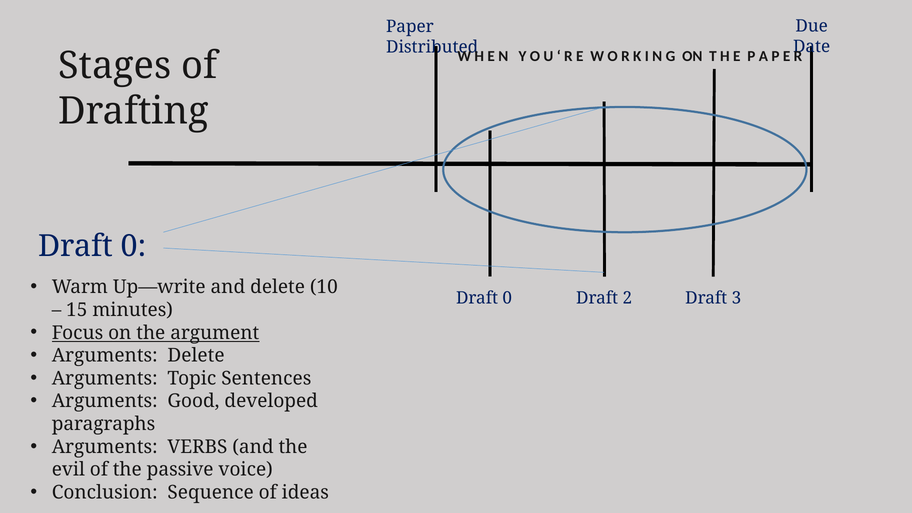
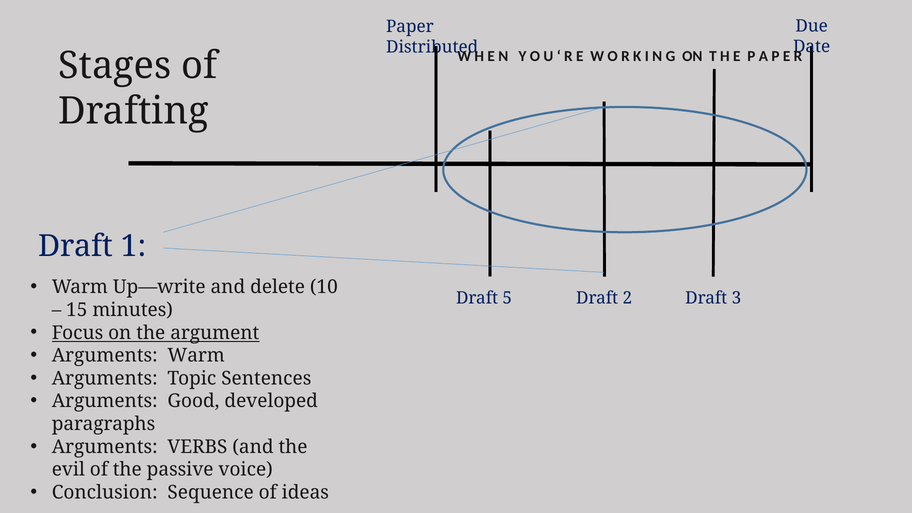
0: 0 -> 1 (134, 246)
0: 0 -> 5 (507, 298)
Arguments Delete: Delete -> Warm (196, 356)
